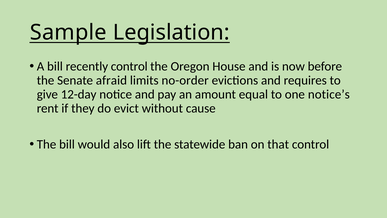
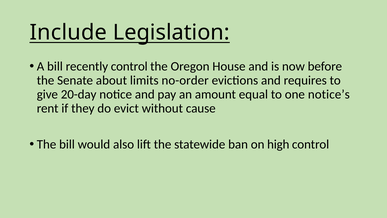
Sample: Sample -> Include (68, 32)
afraid: afraid -> about (111, 80)
12-day: 12-day -> 20-day (79, 94)
that: that -> high (278, 144)
